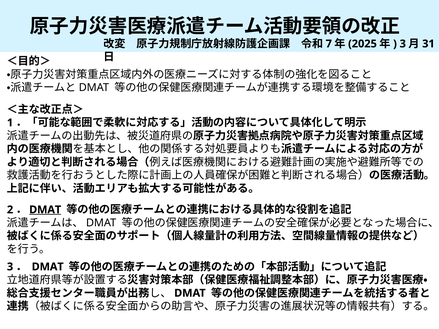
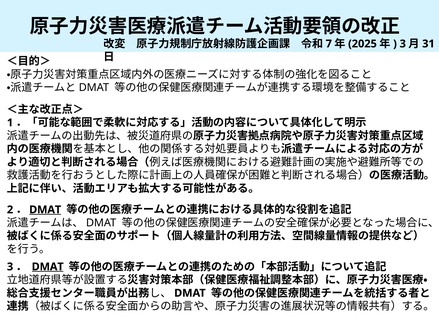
DMAT underline: none -> present (48, 267)
